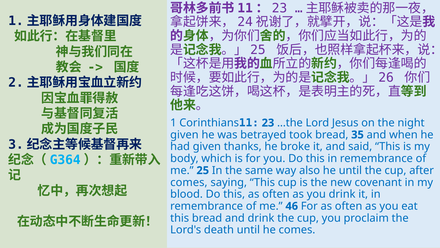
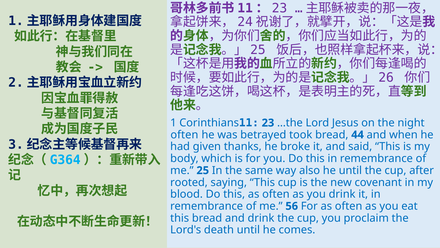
given: given -> often (184, 134)
35: 35 -> 44 (358, 134)
comes: comes -> rooted (189, 182)
46: 46 -> 56 (292, 206)
